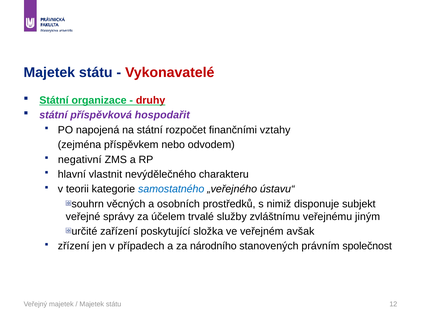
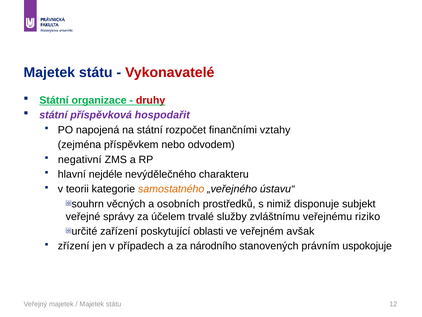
vlastnit: vlastnit -> nejdéle (106, 174)
samostatného colour: blue -> orange (171, 189)
jiným: jiným -> riziko (368, 216)
složka: složka -> oblasti (208, 231)
společnost: společnost -> uspokojuje (367, 246)
